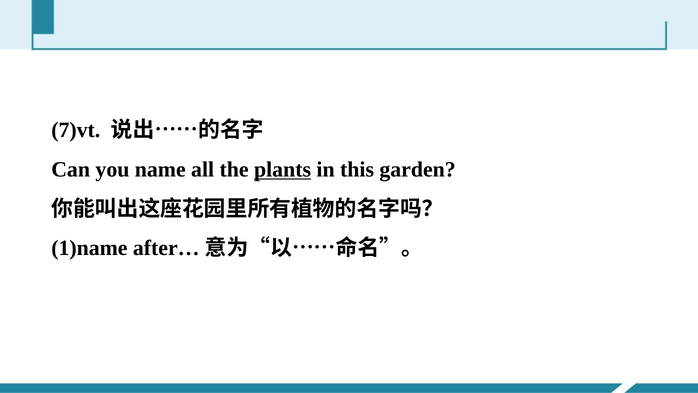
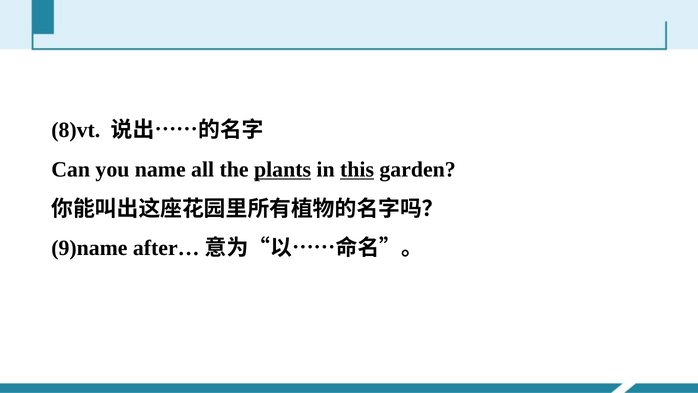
7)vt: 7)vt -> 8)vt (76, 130)
this underline: none -> present (357, 169)
1)name: 1)name -> 9)name (89, 248)
